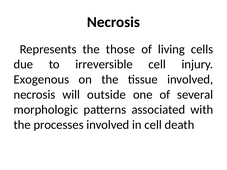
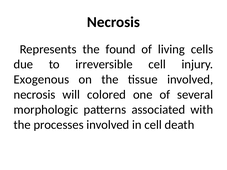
those: those -> found (121, 49)
outside: outside -> colored (107, 95)
